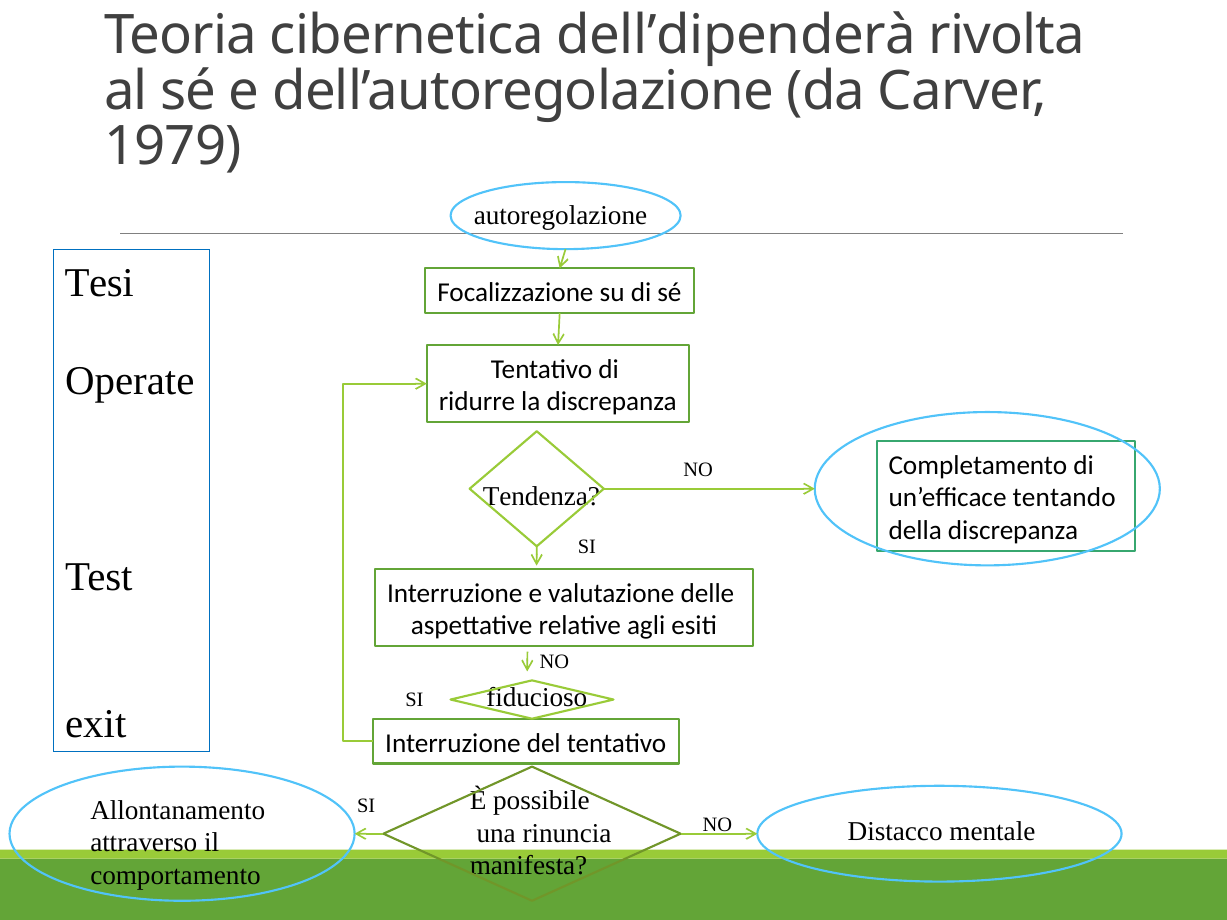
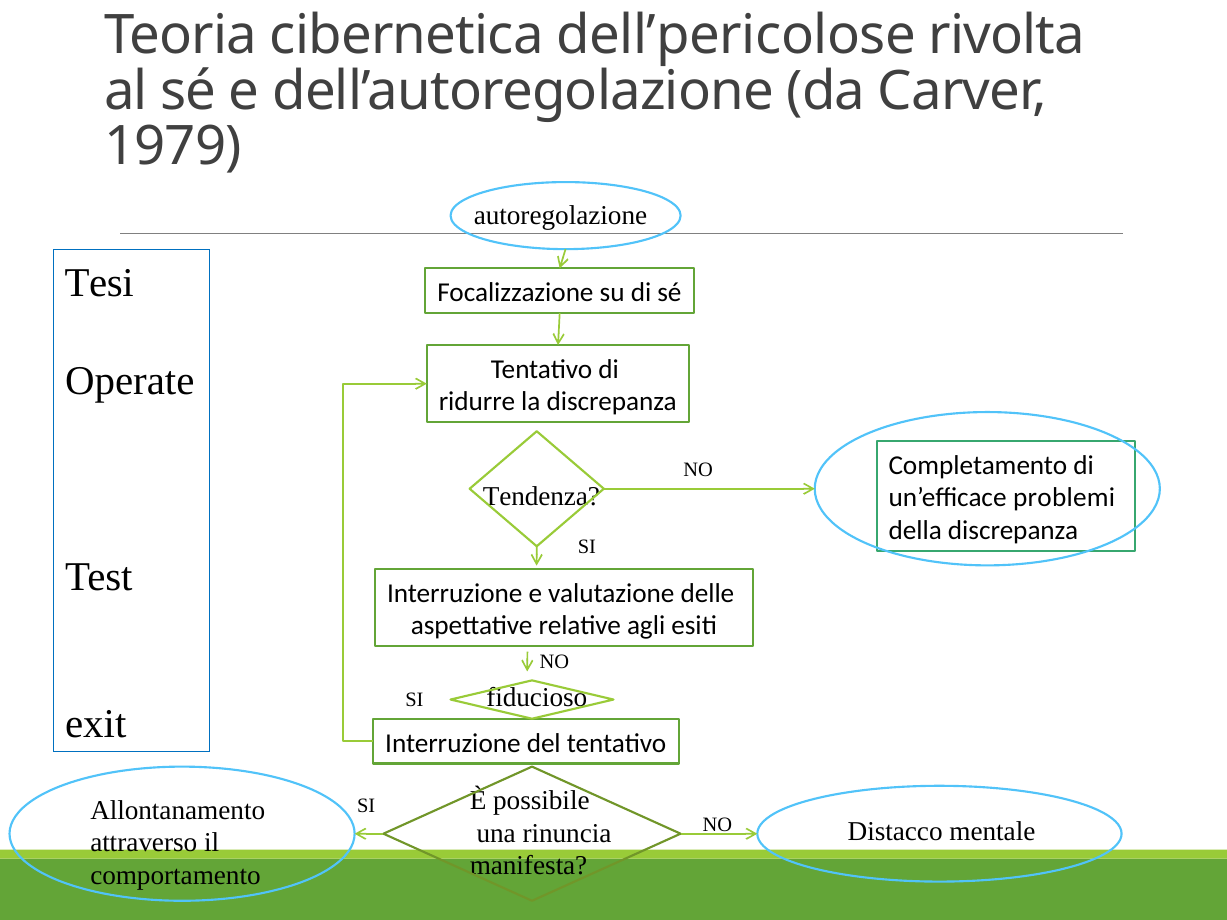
dell’dipenderà: dell’dipenderà -> dell’pericolose (736, 35)
tentando: tentando -> problemi (1064, 498)
